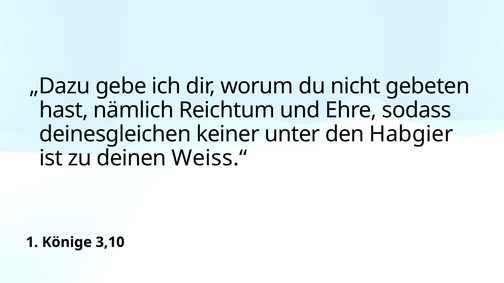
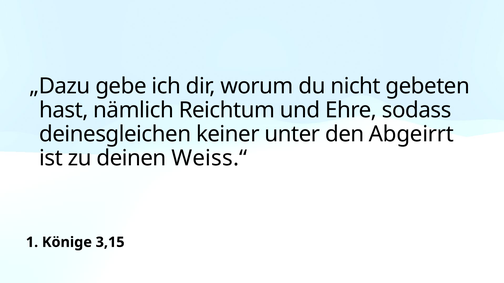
Habgier: Habgier -> Abgeirrt (411, 134)
3,10: 3,10 -> 3,15 (110, 243)
